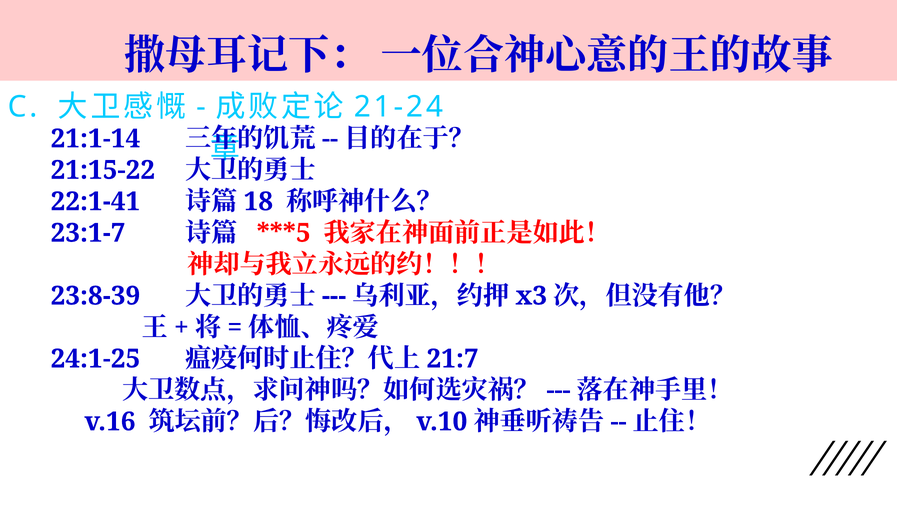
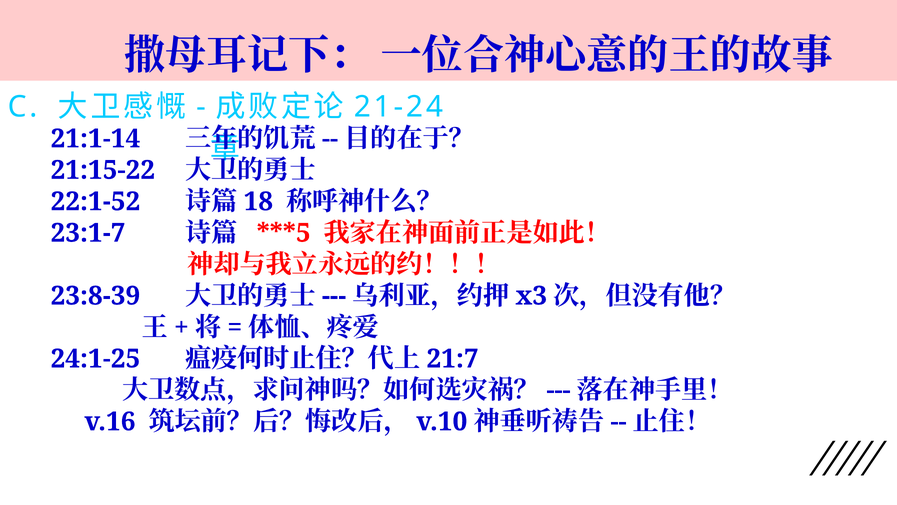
22:1-41: 22:1-41 -> 22:1-52 (95, 201)
